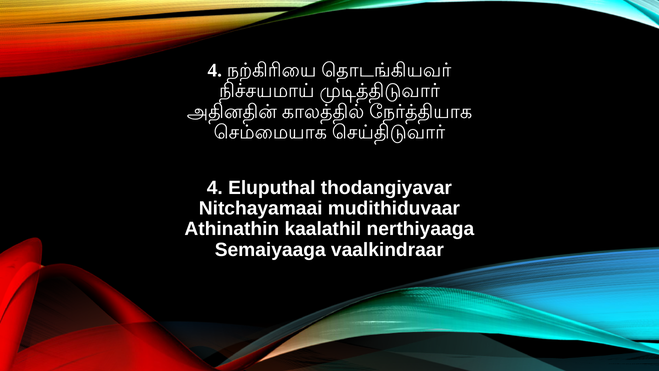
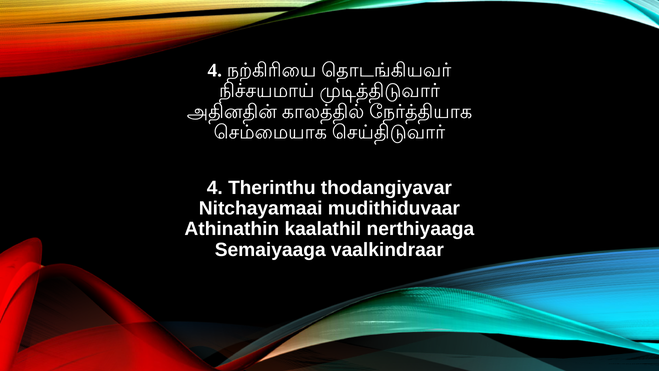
Eluputhal: Eluputhal -> Therinthu (272, 188)
